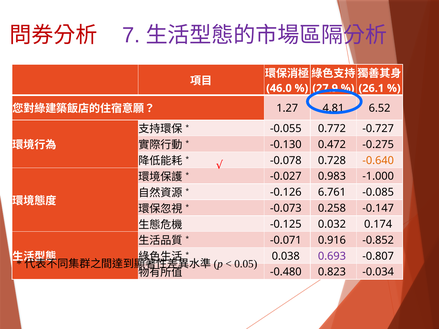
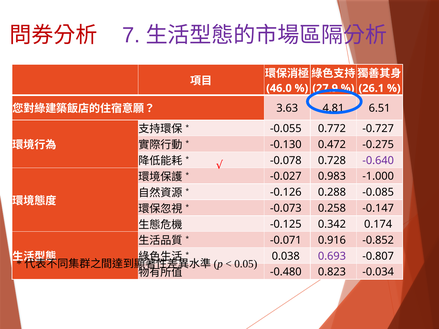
1.27: 1.27 -> 3.63 (287, 108)
6.52: 6.52 -> 6.51 (380, 108)
-0.640 colour: orange -> purple (378, 161)
6.761: 6.761 -> 0.288 (332, 192)
0.032: 0.032 -> 0.342 (332, 224)
